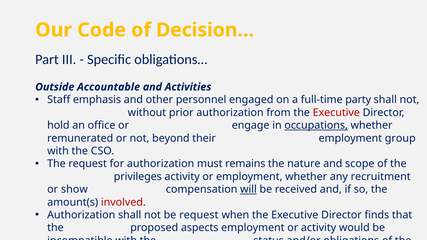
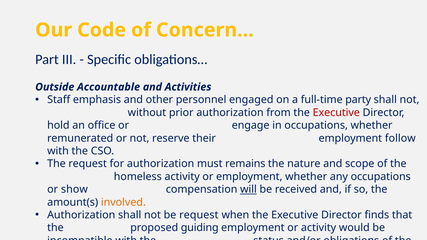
Decision…: Decision… -> Concern… (205, 30)
occupations underline: present -> none (316, 125)
beyond: beyond -> reserve (171, 138)
group: group -> follow (400, 138)
privileges: privileges -> homeless (138, 177)
any recruitment: recruitment -> occupations (381, 177)
involved colour: red -> orange (123, 202)
aspects: aspects -> guiding (200, 228)
